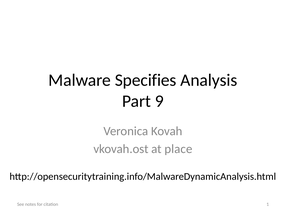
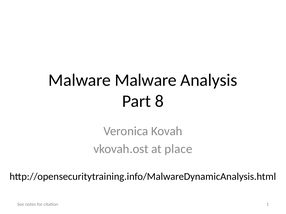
Malware Specifies: Specifies -> Malware (146, 80)
9: 9 -> 8 (159, 101)
